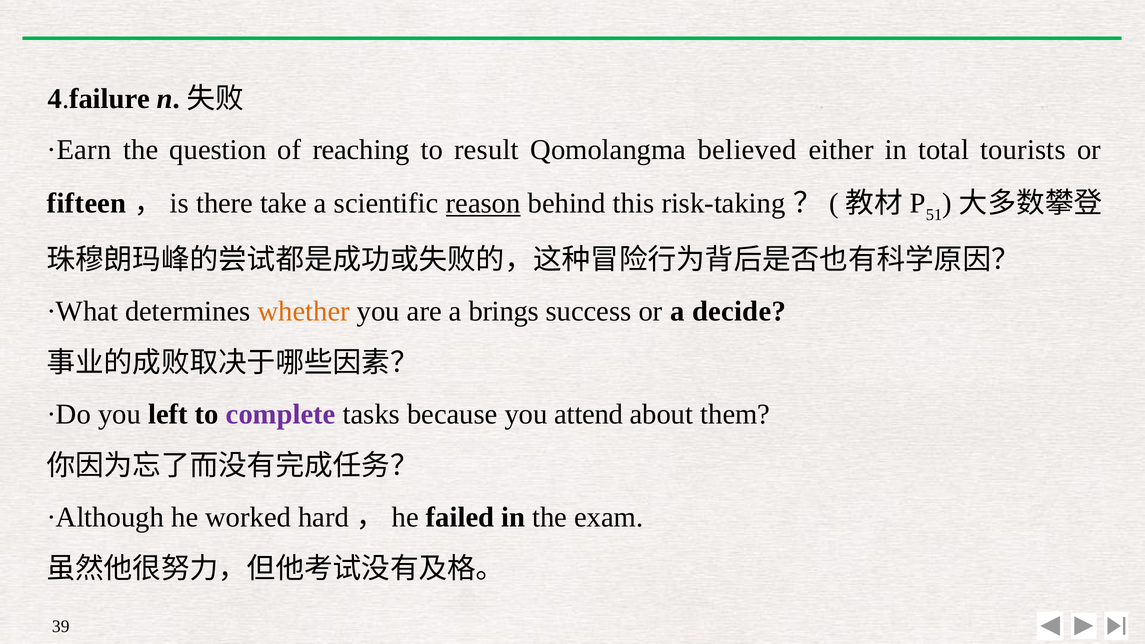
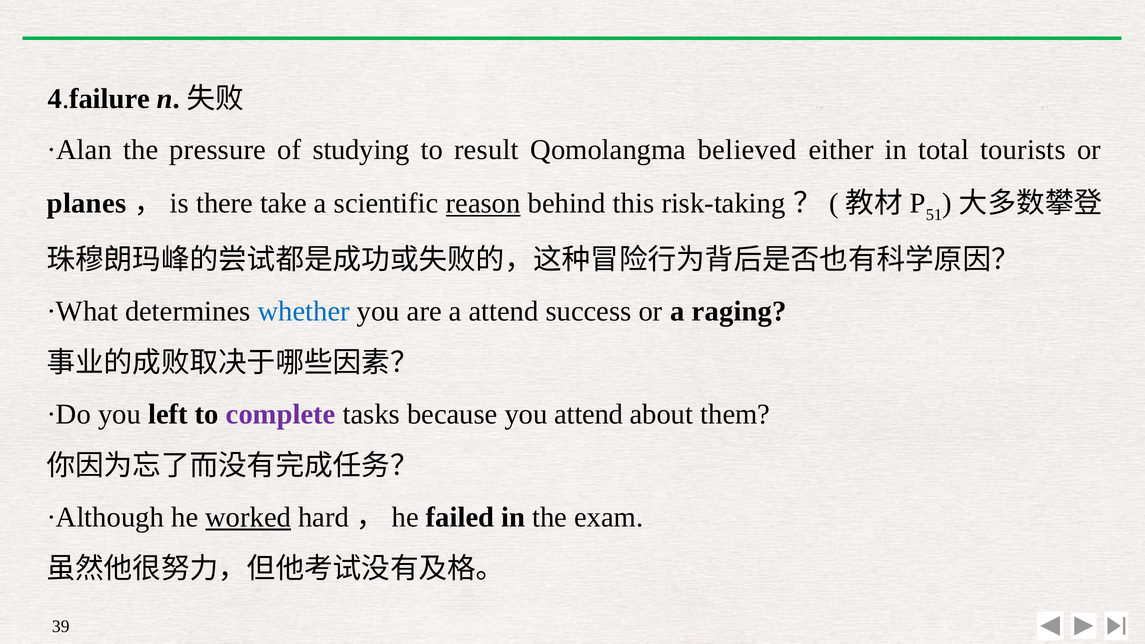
·Earn: ·Earn -> ·Alan (79, 150)
question: question -> pressure (218, 150)
reaching: reaching -> studying (361, 150)
fifteen: fifteen -> planes (87, 204)
whether colour: orange -> blue (304, 311)
a brings: brings -> attend (504, 311)
decide: decide -> raging (739, 311)
worked underline: none -> present (248, 517)
